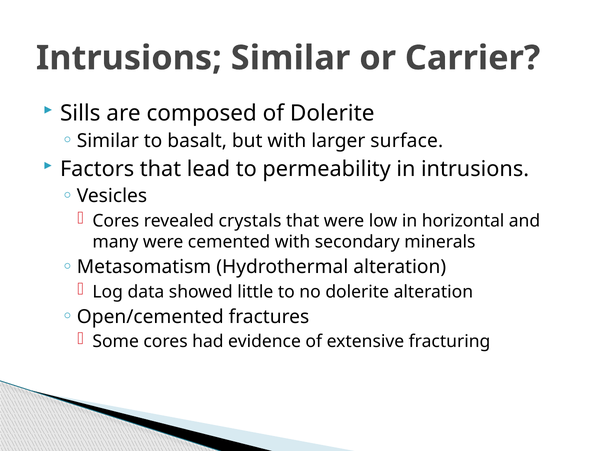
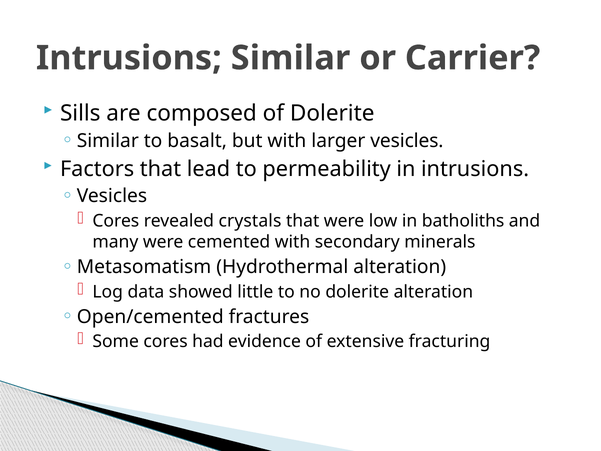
larger surface: surface -> vesicles (407, 141)
horizontal: horizontal -> batholiths (463, 221)
